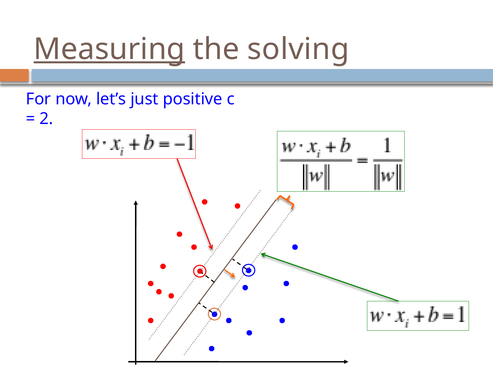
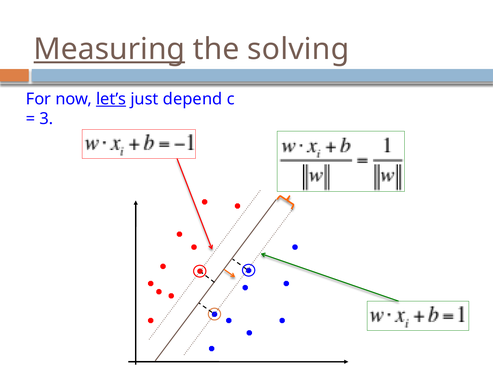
let’s underline: none -> present (111, 99)
positive: positive -> depend (193, 99)
2: 2 -> 3 (46, 119)
